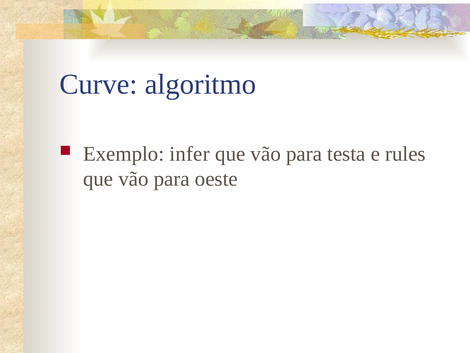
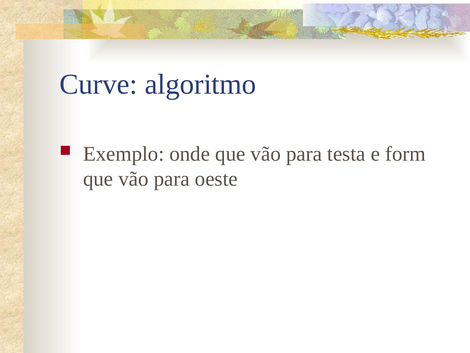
infer: infer -> onde (190, 154)
rules: rules -> form (405, 154)
